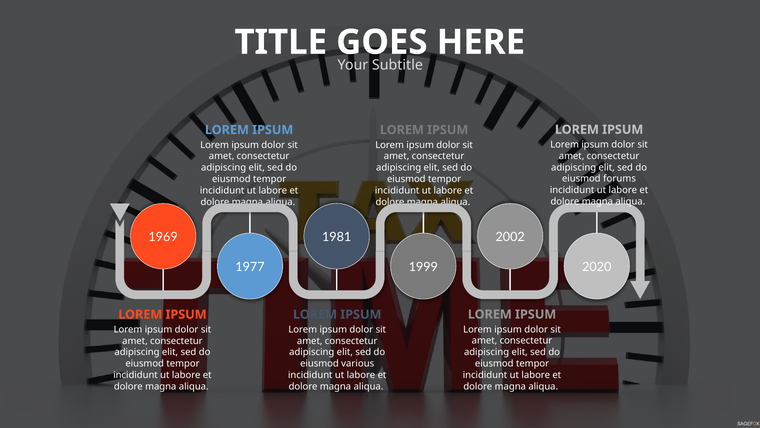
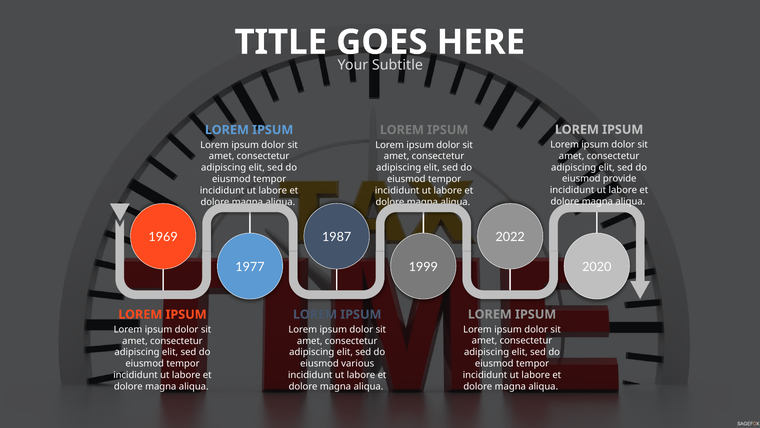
forums: forums -> provide (620, 179)
1981: 1981 -> 1987 (337, 237)
2002: 2002 -> 2022 (510, 237)
